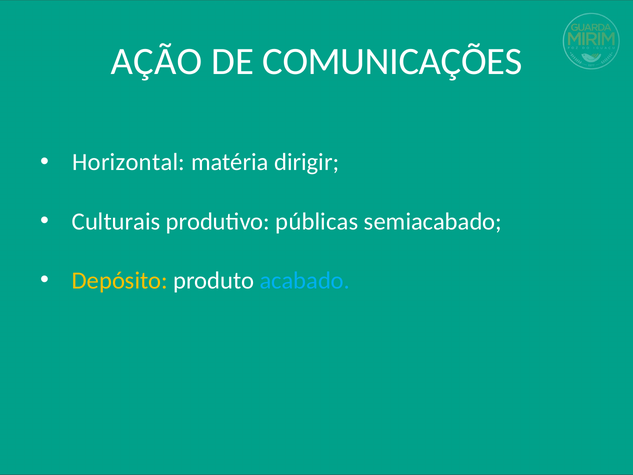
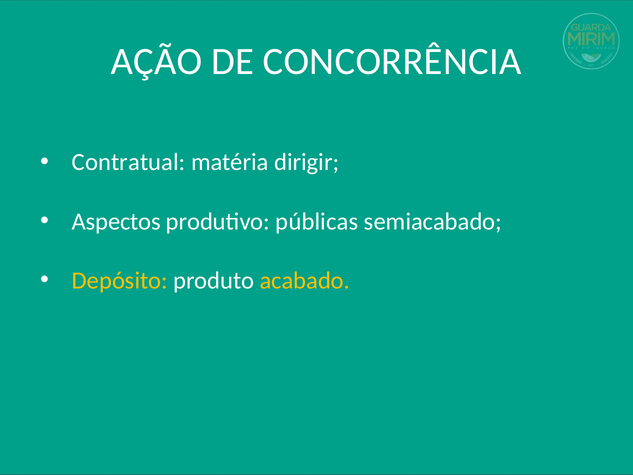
COMUNICAÇÕES: COMUNICAÇÕES -> CONCORRÊNCIA (392, 61)
Horizontal: Horizontal -> Contratual (129, 162)
Culturais: Culturais -> Aspectos (116, 221)
acabado colour: light blue -> yellow (305, 280)
